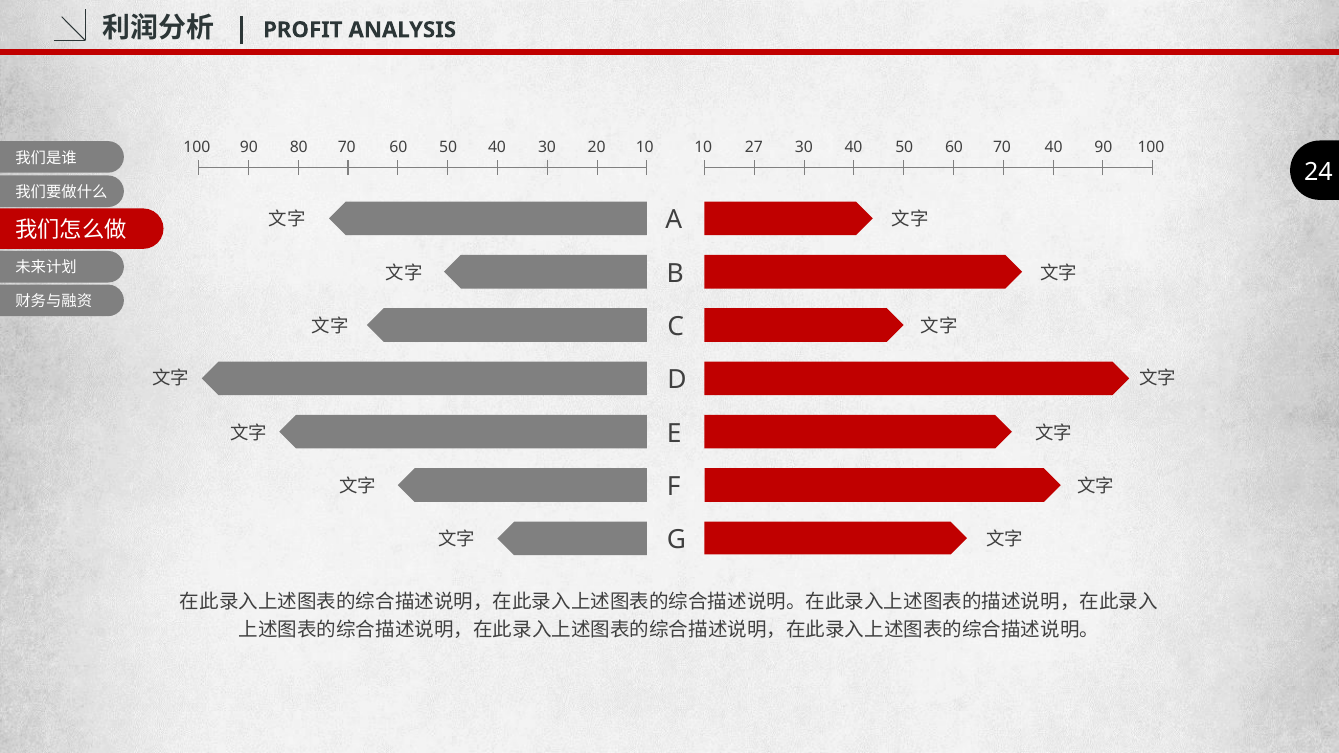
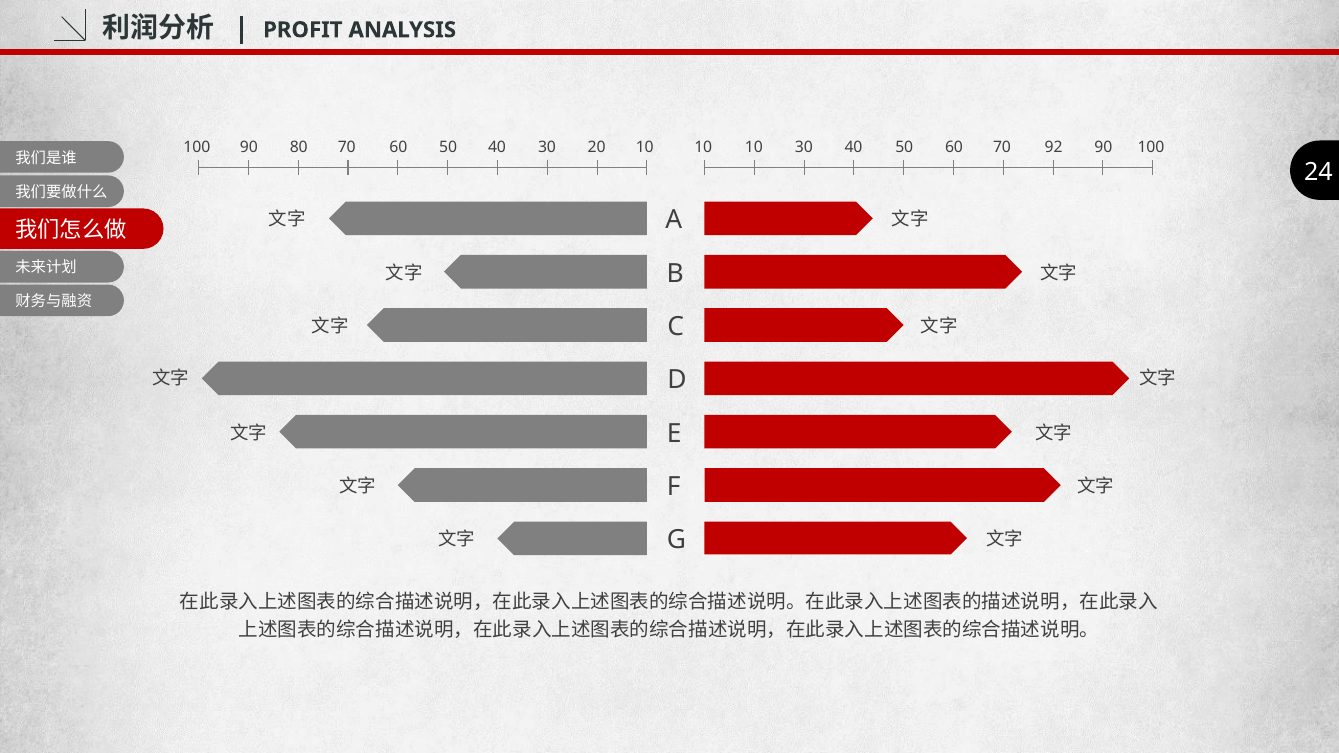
10 27: 27 -> 10 (754, 147)
70 40: 40 -> 92 (1054, 147)
